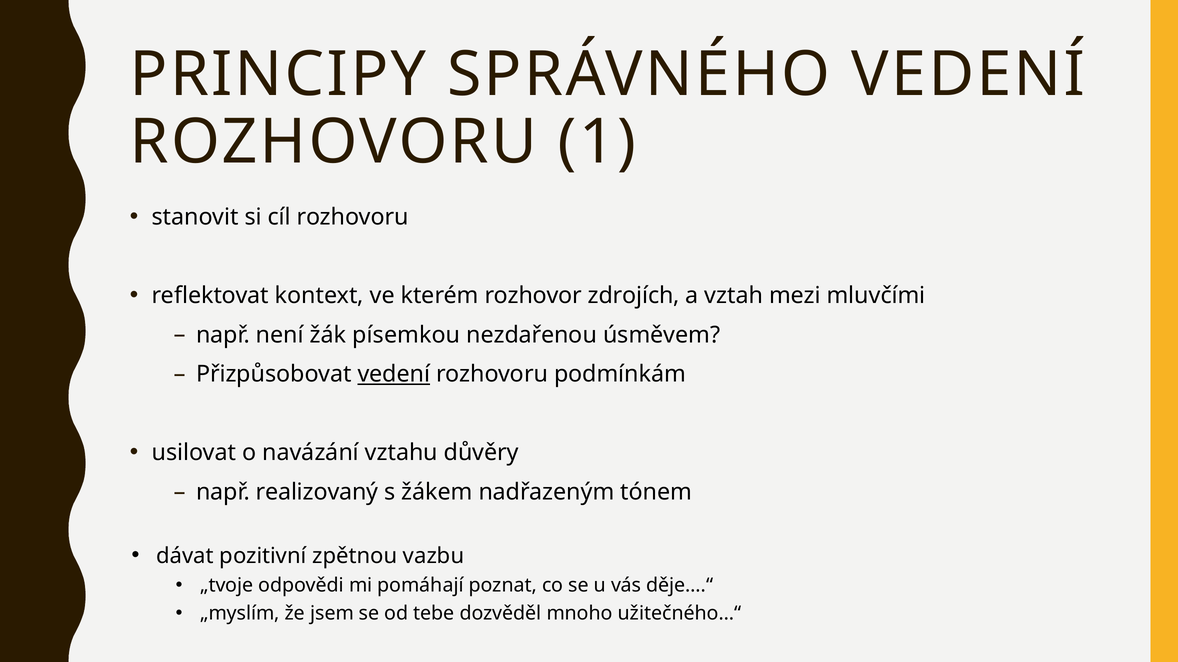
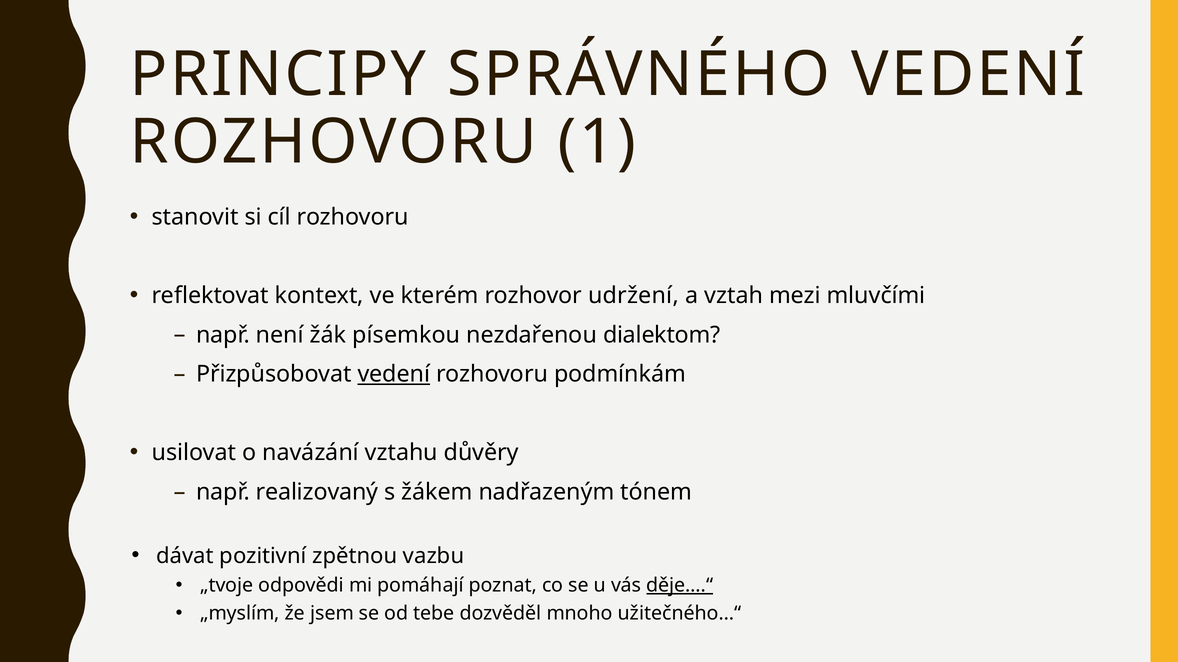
zdrojích: zdrojích -> udržení (634, 296)
úsměvem: úsměvem -> dialektom (662, 335)
děje….“ underline: none -> present (680, 586)
